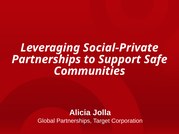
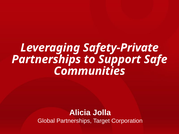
Social-Private: Social-Private -> Safety-Private (121, 48)
